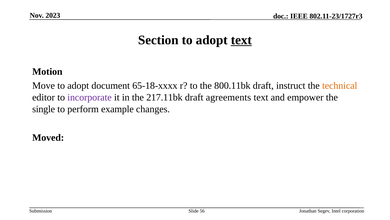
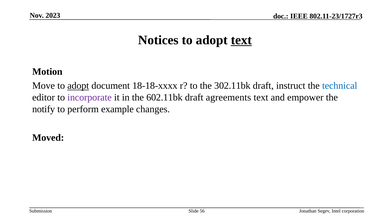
Section: Section -> Notices (158, 40)
adopt underline: none -> present (78, 86)
65-18-xxxx: 65-18-xxxx -> 18-18-xxxx (155, 86)
800.11bk: 800.11bk -> 302.11bk (232, 86)
technical colour: orange -> blue (340, 86)
217.11bk: 217.11bk -> 602.11bk (164, 97)
single: single -> notify (44, 109)
